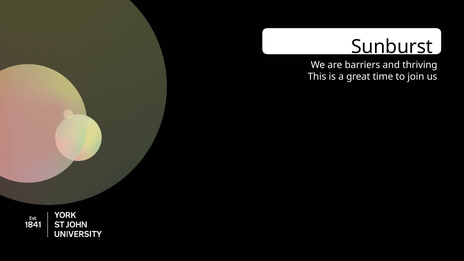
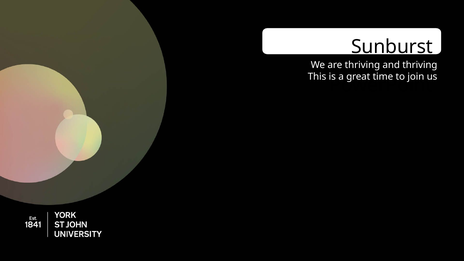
are barriers: barriers -> thriving (362, 65)
